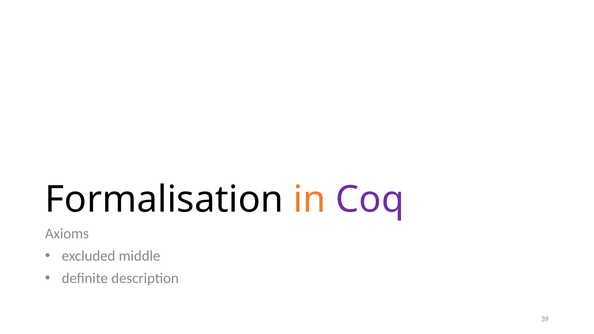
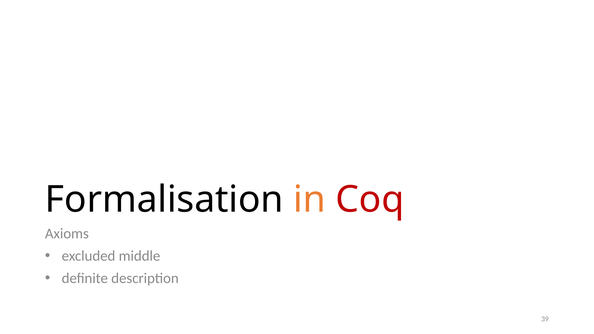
Coq colour: purple -> red (370, 200)
